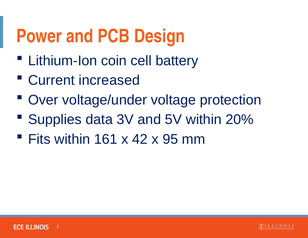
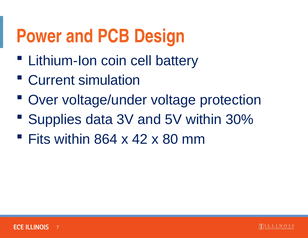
increased: increased -> simulation (109, 80)
20%: 20% -> 30% (240, 120)
161: 161 -> 864 (106, 139)
95: 95 -> 80 (170, 139)
